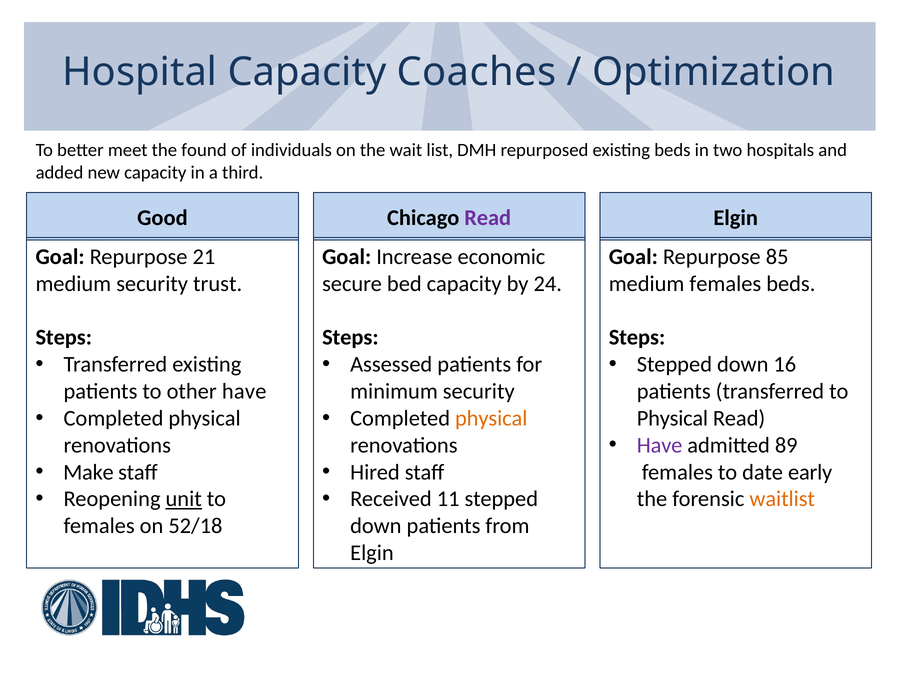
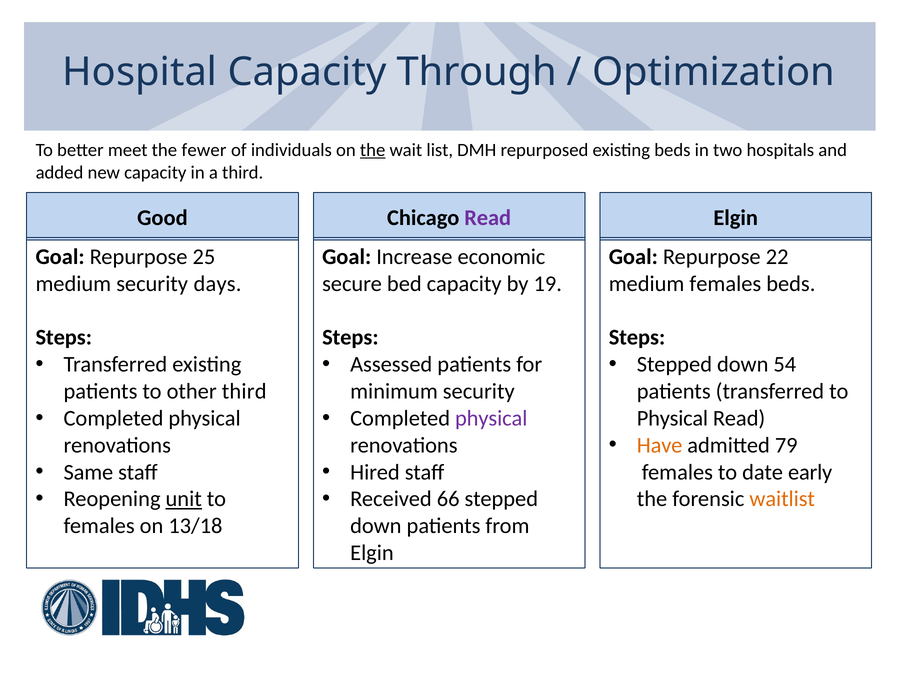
Coaches: Coaches -> Through (477, 72)
found: found -> fewer (204, 150)
the underline: none -> present (373, 150)
21: 21 -> 25 (204, 257)
85: 85 -> 22 (777, 257)
trust: trust -> days (218, 284)
24: 24 -> 19 (548, 284)
16: 16 -> 54 (785, 365)
other have: have -> third (244, 392)
physical colour: orange -> purple (491, 419)
Have colour: purple -> orange (660, 446)
89: 89 -> 79 (786, 446)
Make: Make -> Same (88, 473)
11: 11 -> 66 (448, 499)
52/18: 52/18 -> 13/18 (195, 526)
